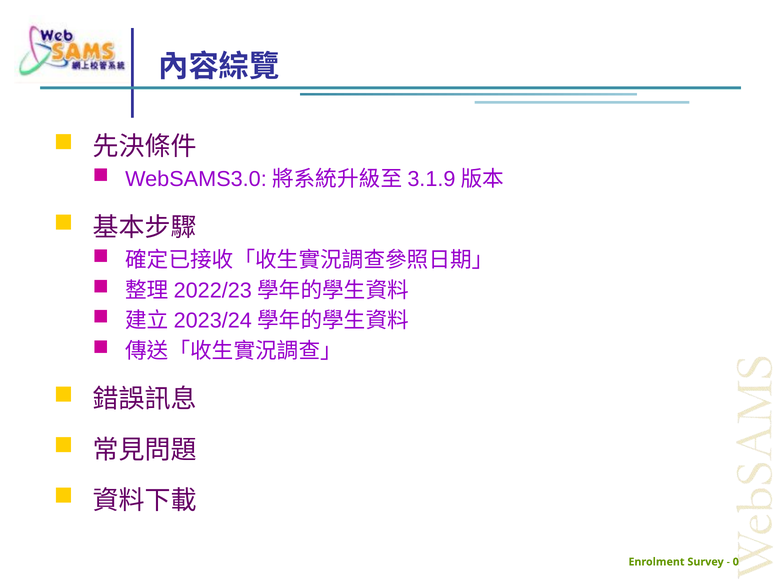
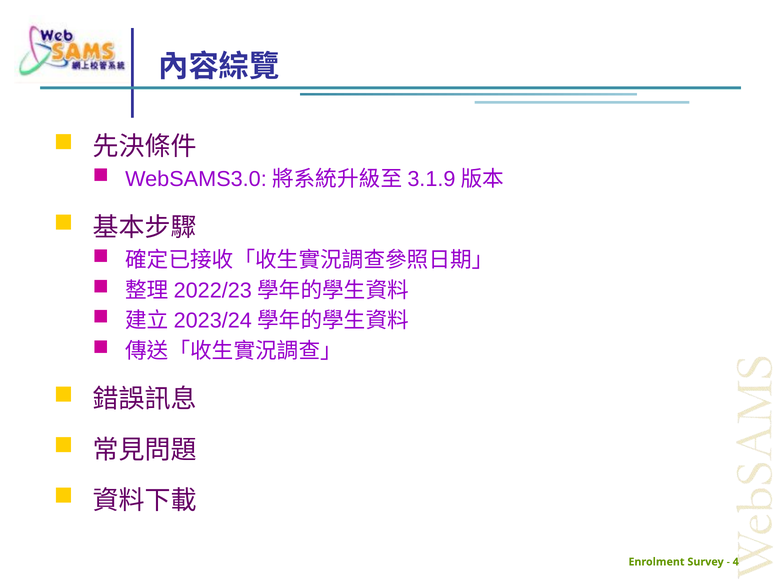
0: 0 -> 4 (736, 562)
